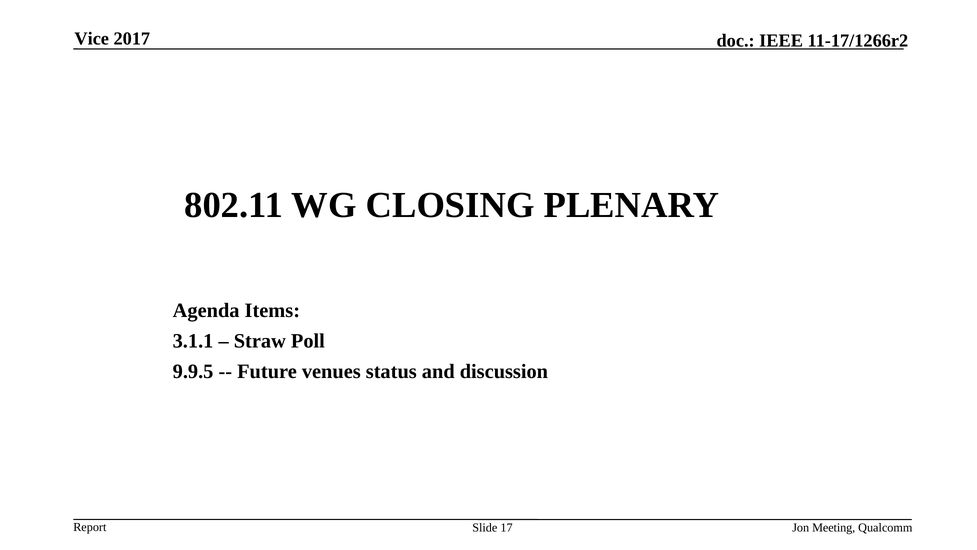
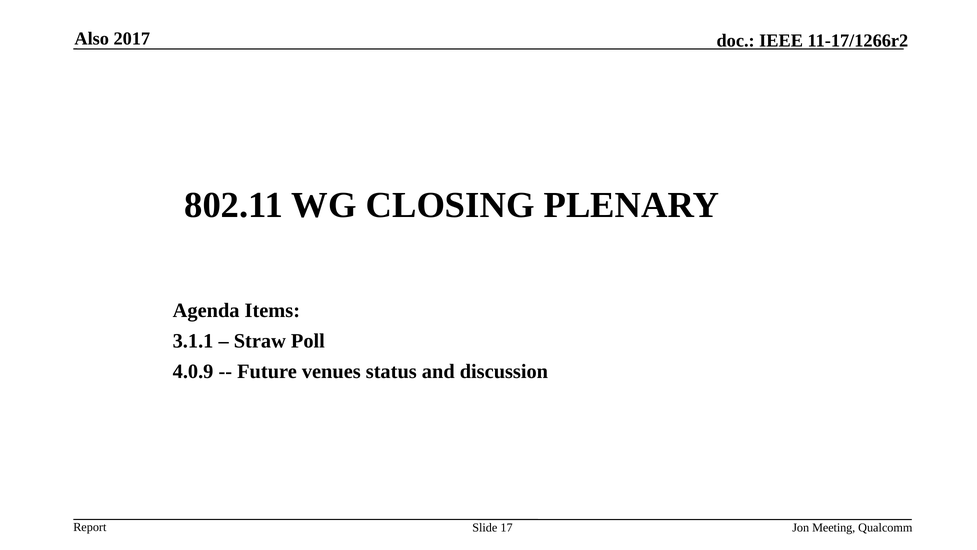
Vice: Vice -> Also (92, 39)
9.9.5: 9.9.5 -> 4.0.9 (193, 371)
